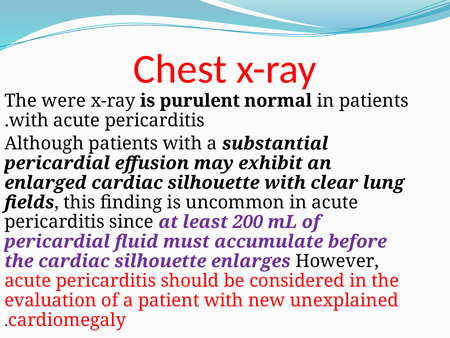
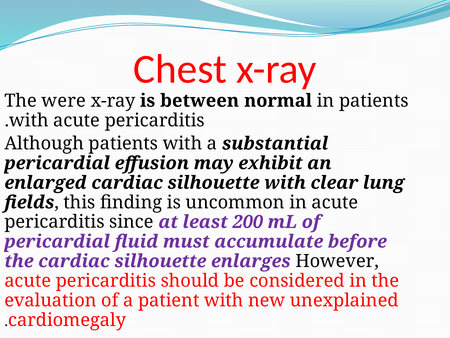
purulent: purulent -> between (200, 101)
